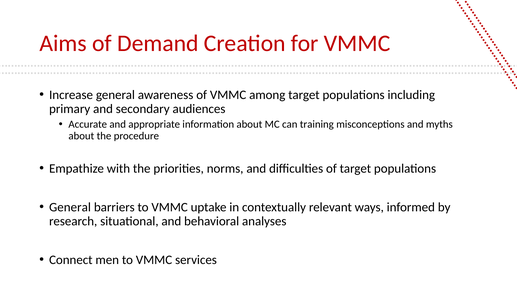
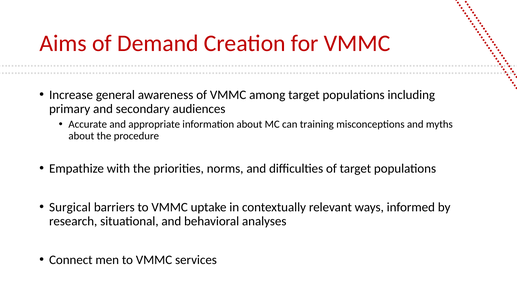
General: General -> Surgical (70, 207)
